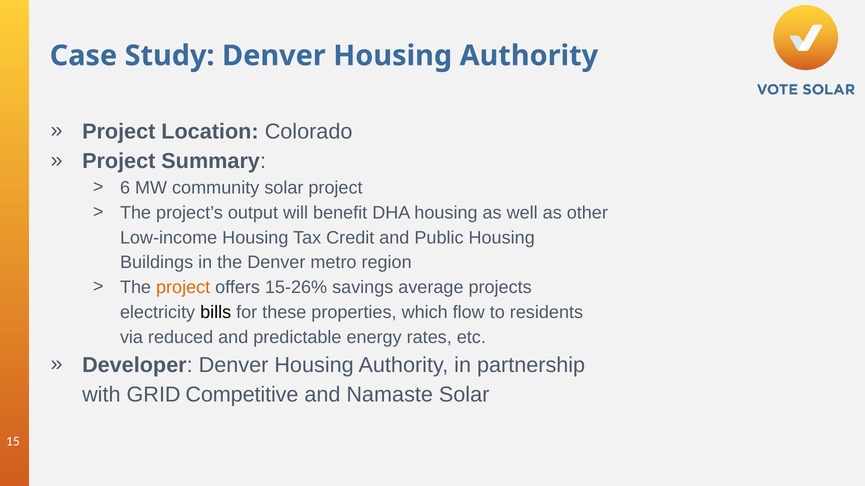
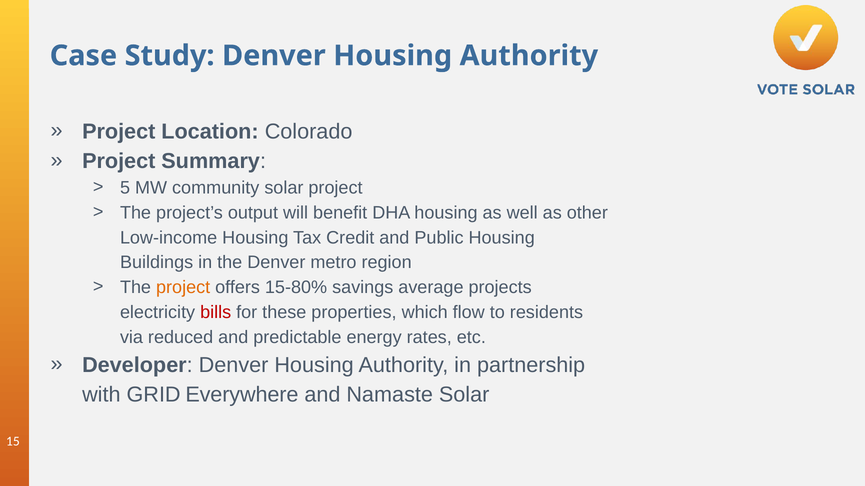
6: 6 -> 5 (125, 188)
15-26%: 15-26% -> 15-80% (296, 288)
bills colour: black -> red (216, 313)
Competitive: Competitive -> Everywhere (242, 395)
